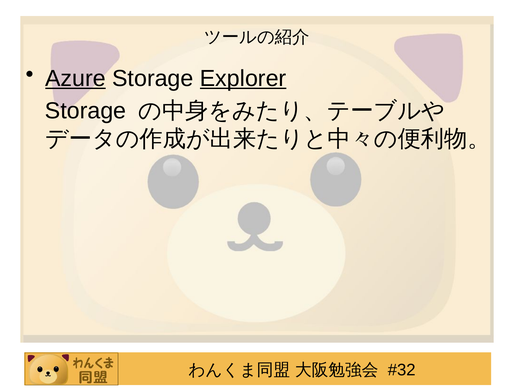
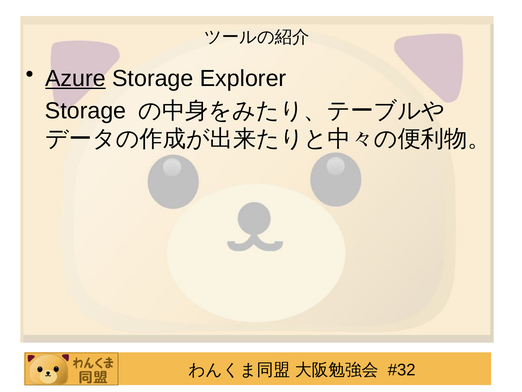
Explorer underline: present -> none (243, 78)
